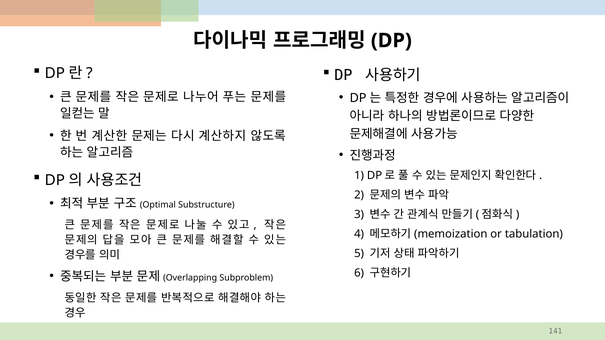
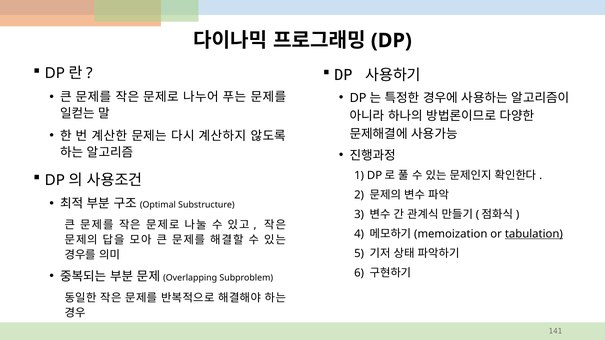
tabulation underline: none -> present (534, 234)
